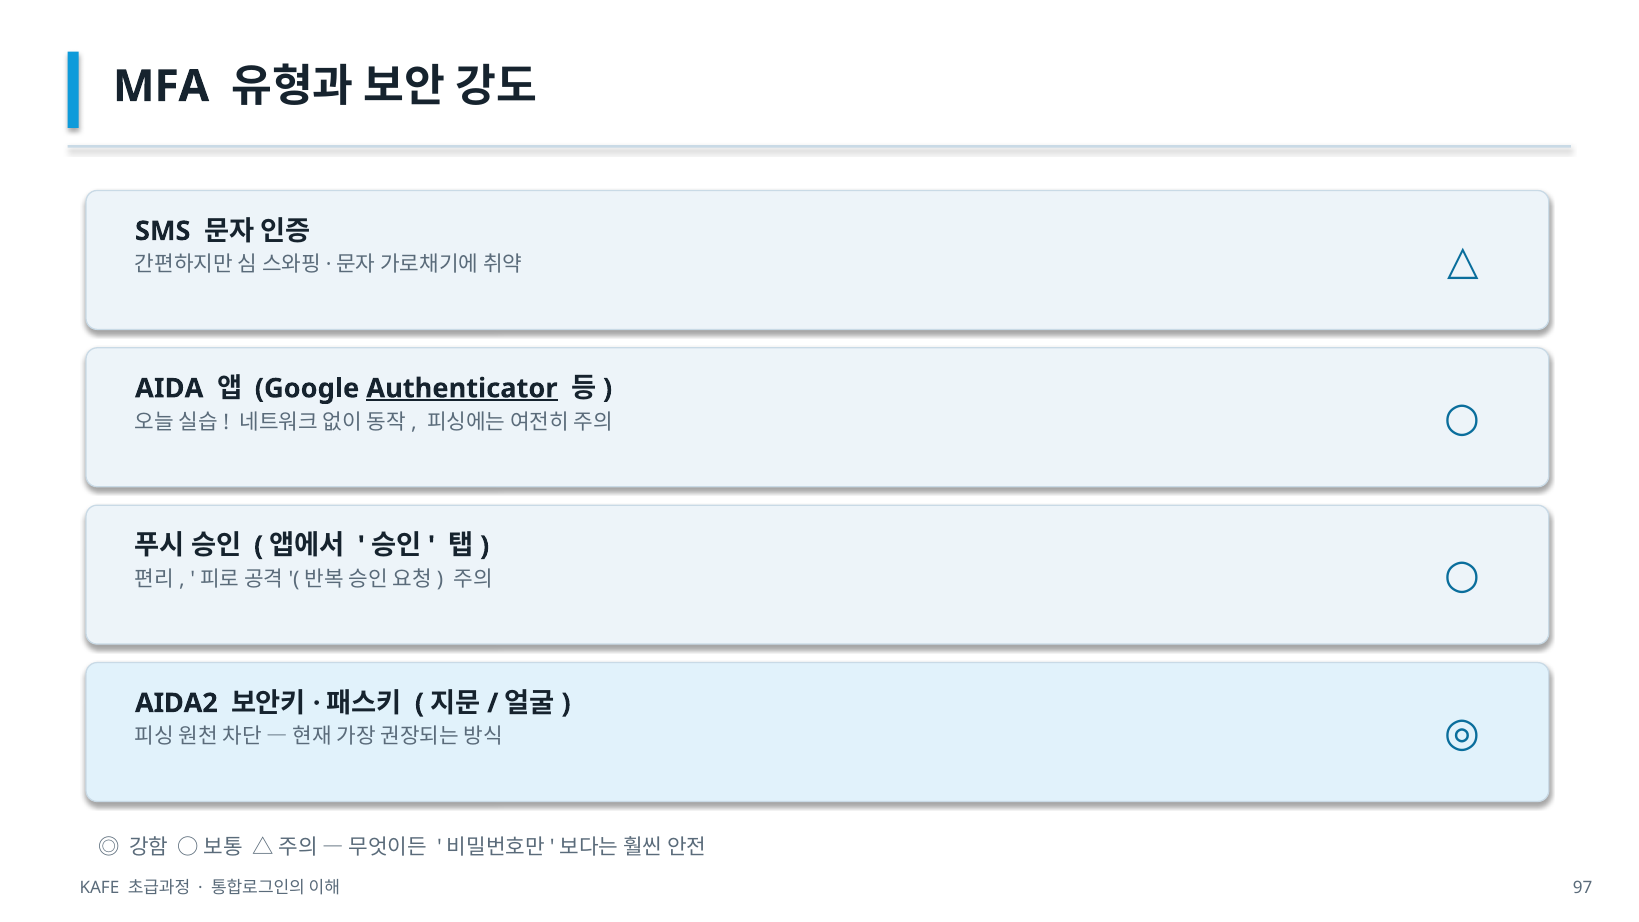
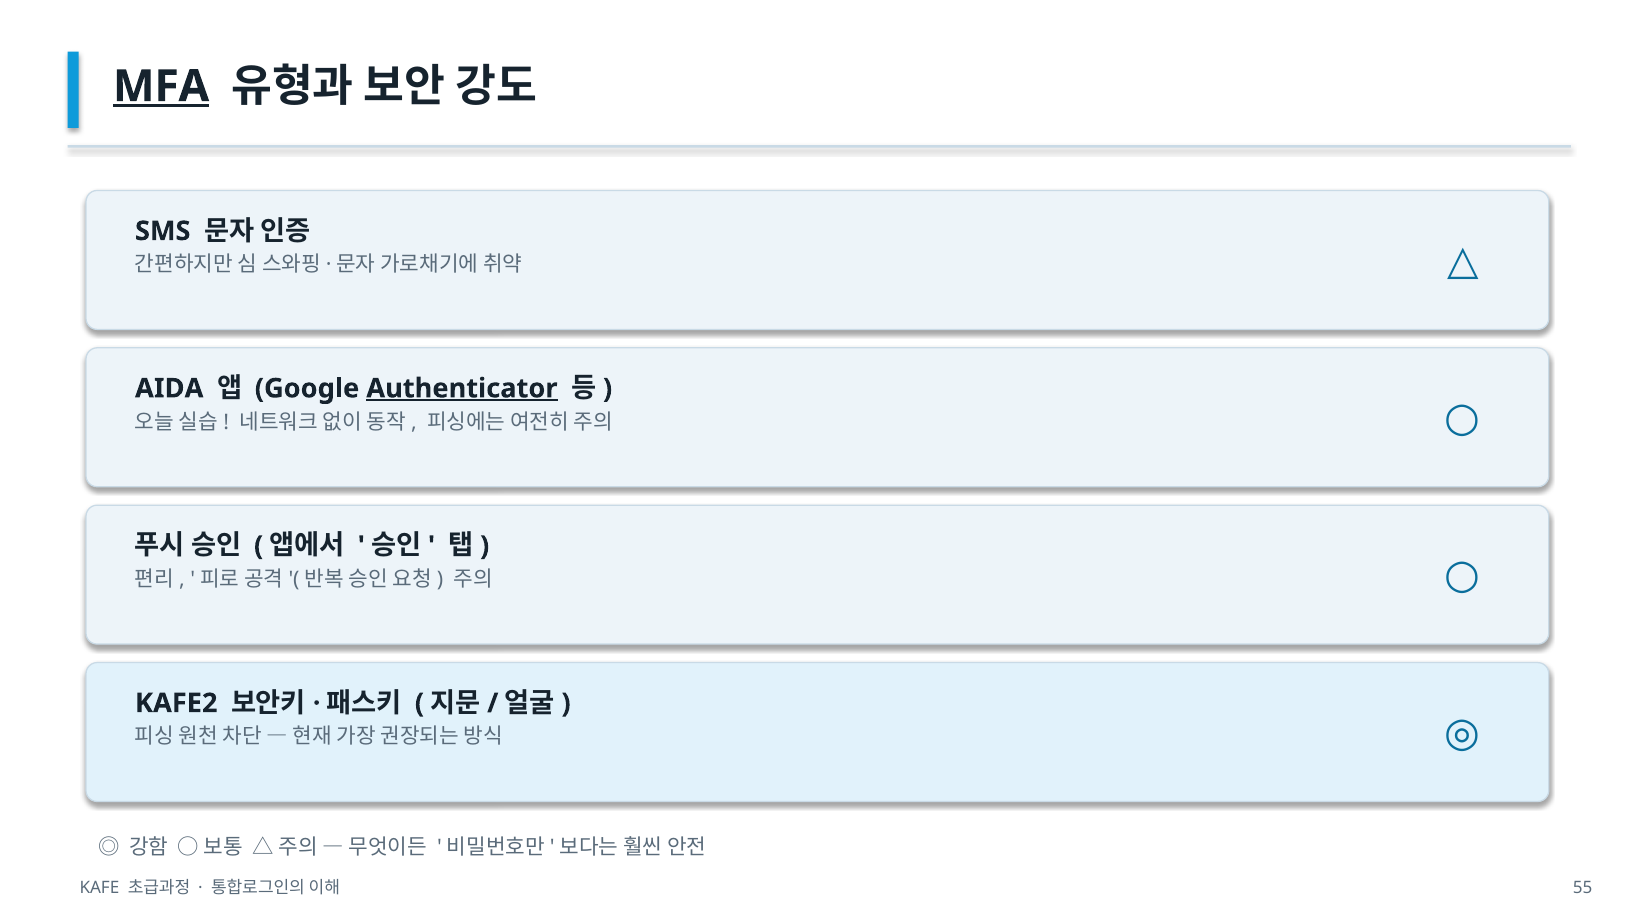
MFA underline: none -> present (161, 86)
AIDA2: AIDA2 -> KAFE2 (176, 703)
97: 97 -> 55 (1583, 888)
